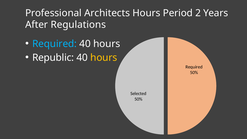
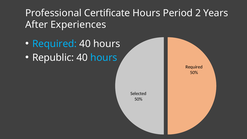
Architects: Architects -> Certificate (107, 13)
Regulations: Regulations -> Experiences (78, 25)
hours colour: yellow -> light blue (104, 58)
